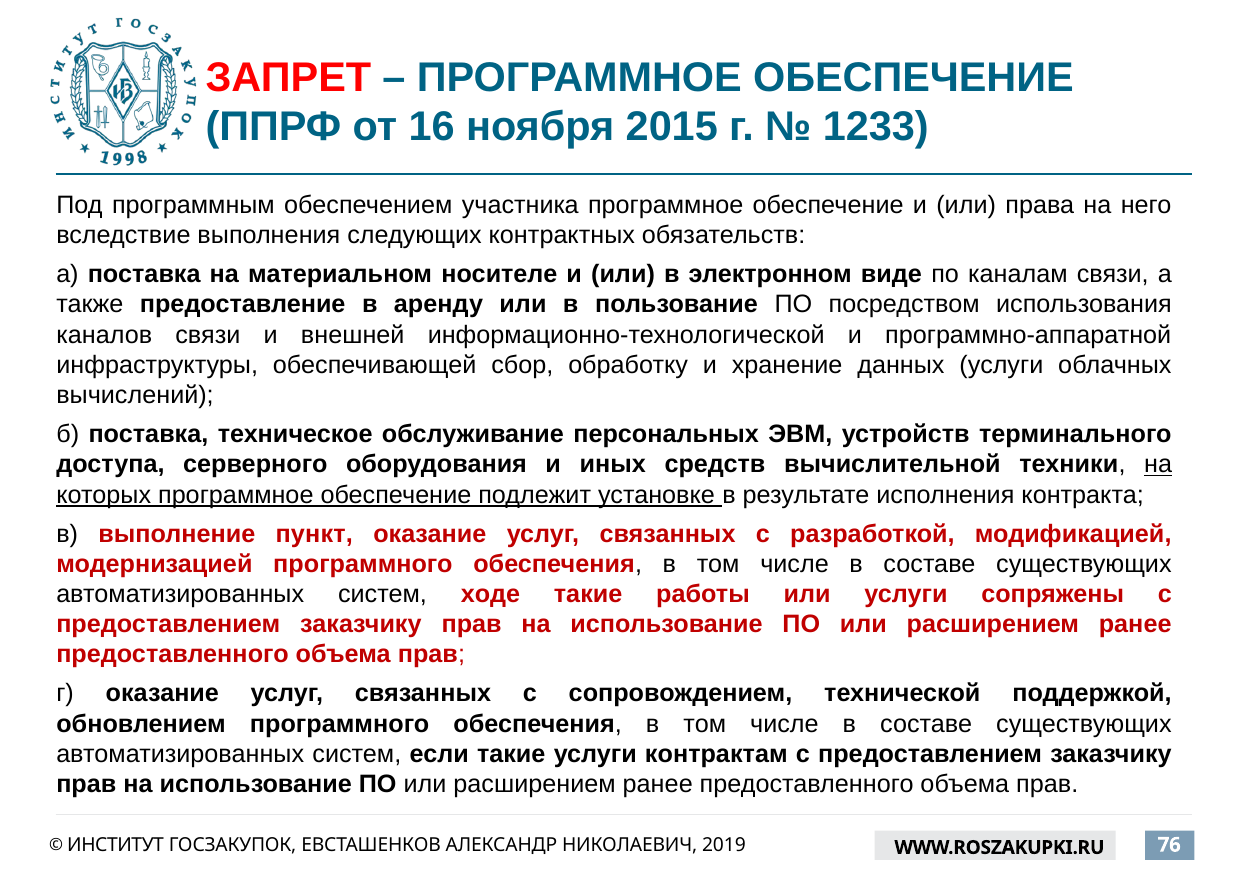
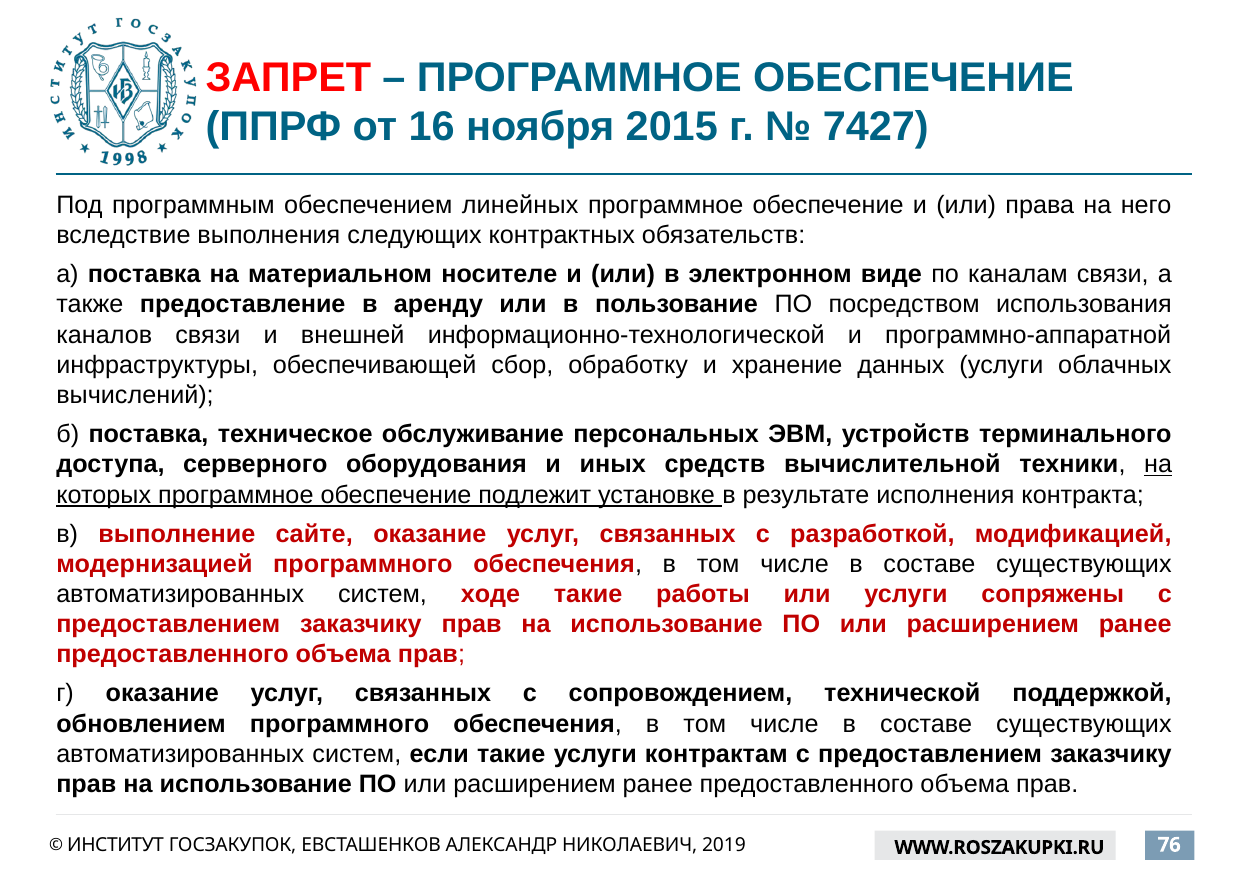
1233: 1233 -> 7427 (876, 127)
участника: участника -> линейных (520, 205)
пункт: пункт -> сайте (314, 534)
